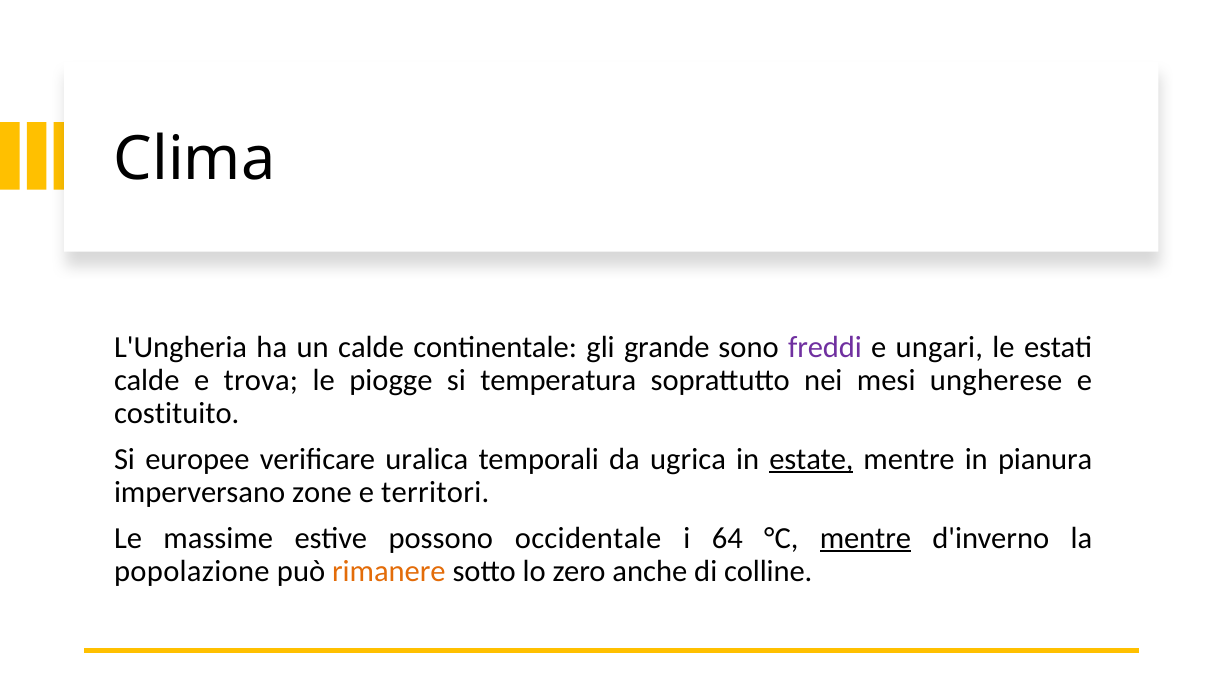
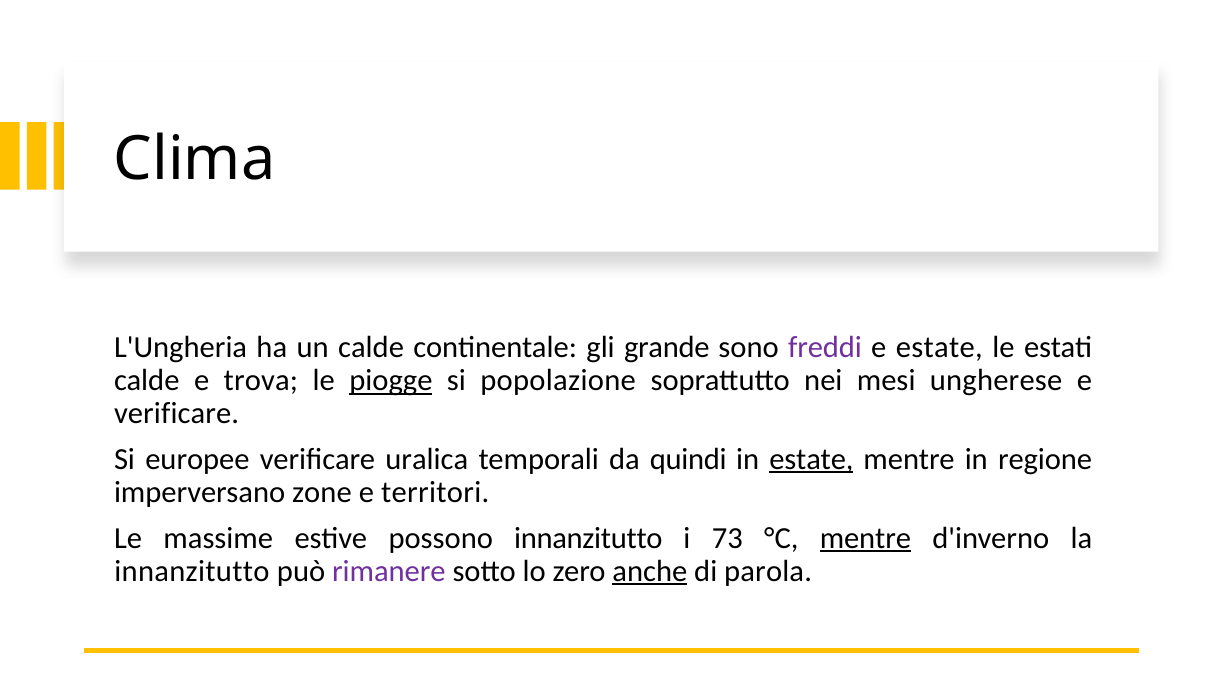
e ungari: ungari -> estate (939, 347)
piogge underline: none -> present (391, 380)
temperatura: temperatura -> popolazione (558, 380)
costituito: costituito -> verificare (177, 413)
ugrica: ugrica -> quindi (688, 459)
pianura: pianura -> regione (1045, 459)
possono occidentale: occidentale -> innanzitutto (588, 538)
64: 64 -> 73 (727, 538)
popolazione: popolazione -> innanzitutto (192, 571)
rimanere colour: orange -> purple (389, 571)
anche underline: none -> present (650, 571)
colline: colline -> parola (768, 571)
